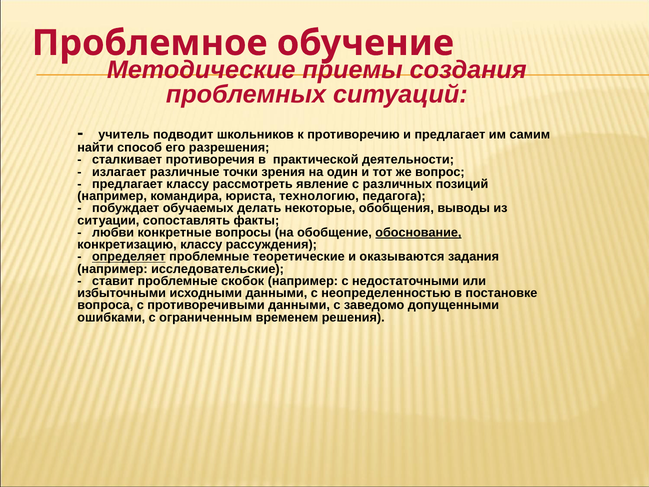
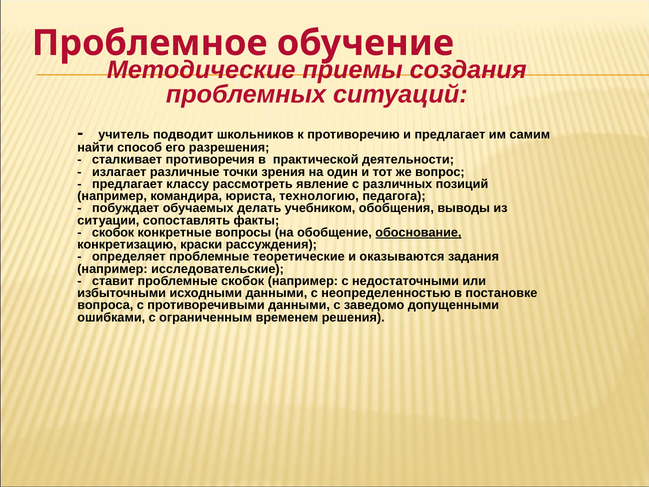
некоторые: некоторые -> учебником (320, 208)
любви: любви -> скобок (113, 232)
конкретизацию классу: классу -> краски (201, 245)
определяет underline: present -> none (129, 257)
